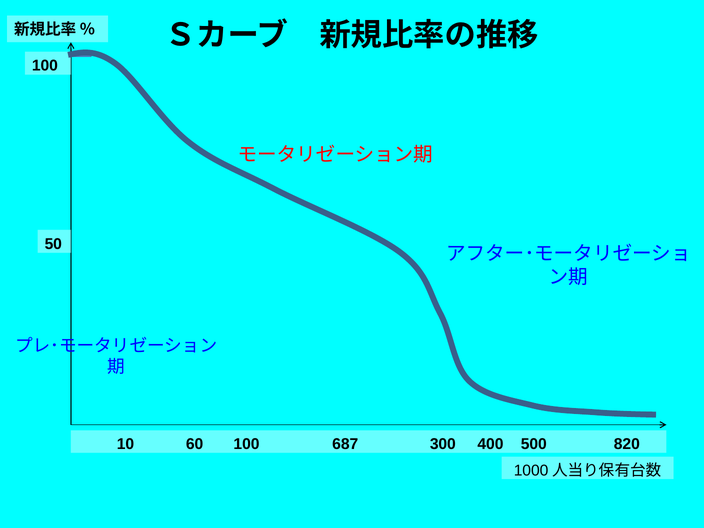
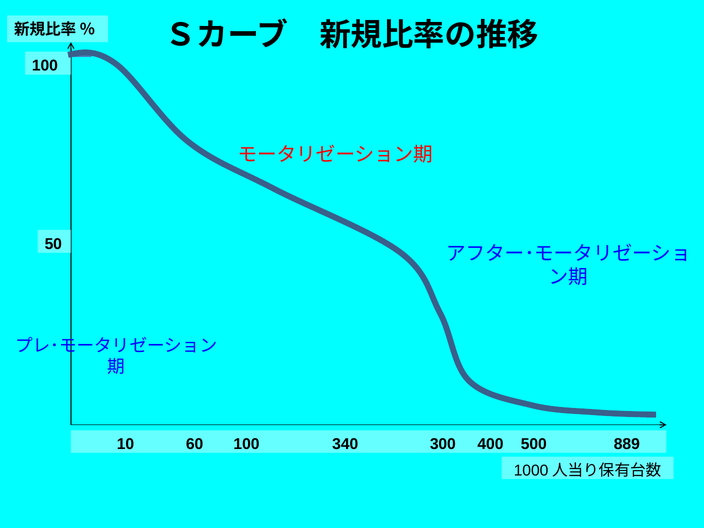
687: 687 -> 340 (345, 444)
820: 820 -> 889 (627, 444)
